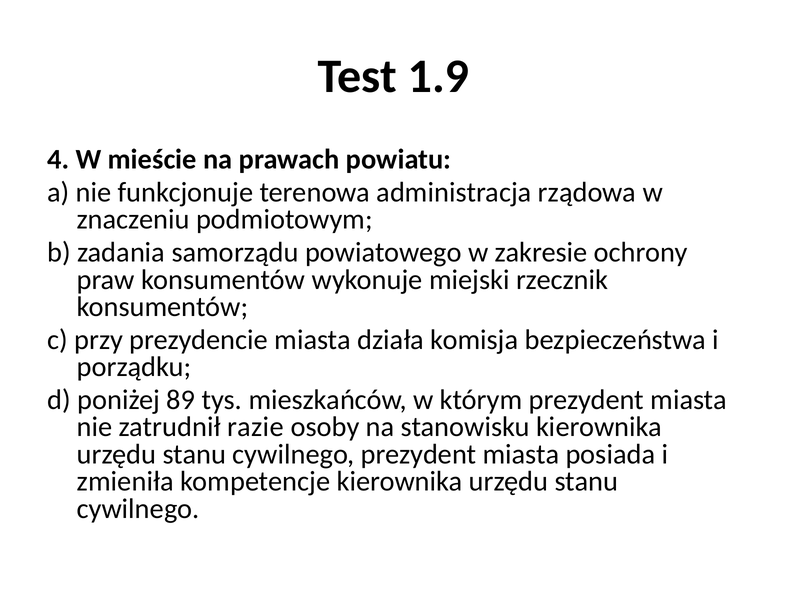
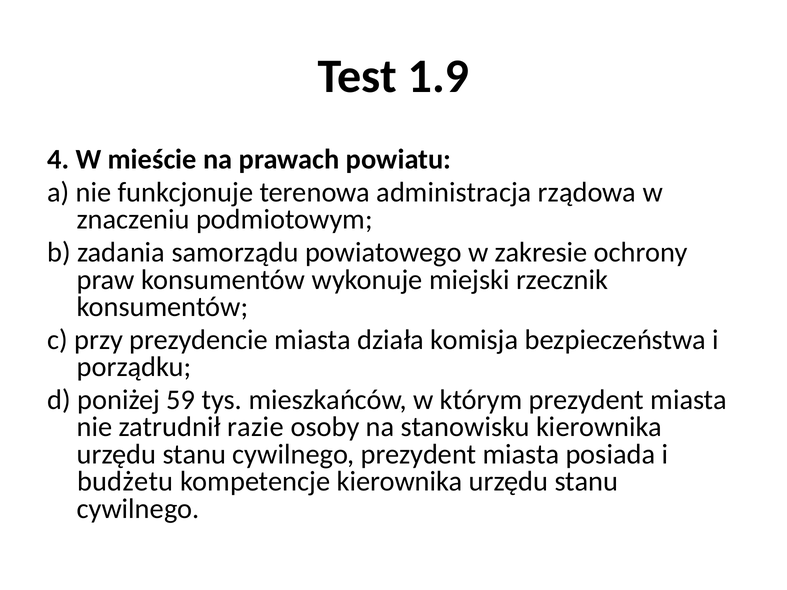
89: 89 -> 59 (181, 400)
zmieniła: zmieniła -> budżetu (125, 482)
